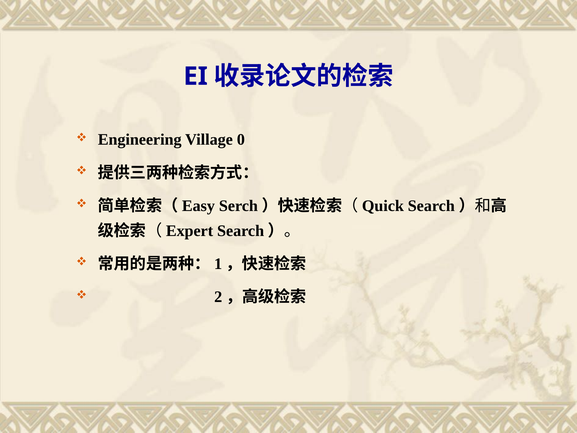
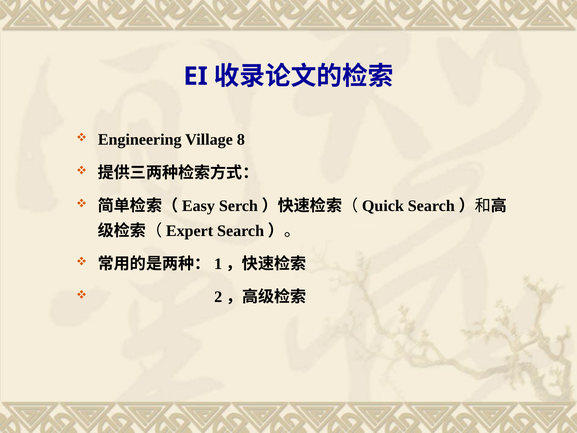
0: 0 -> 8 (241, 140)
